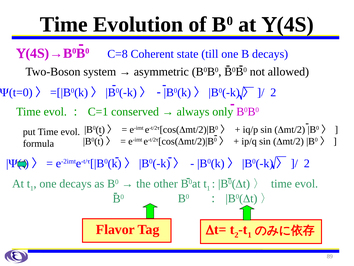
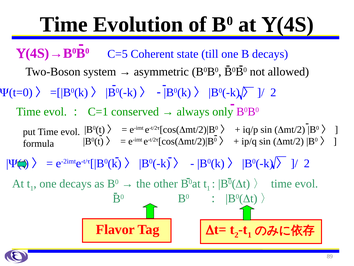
C=8: C=8 -> C=5 (118, 54)
